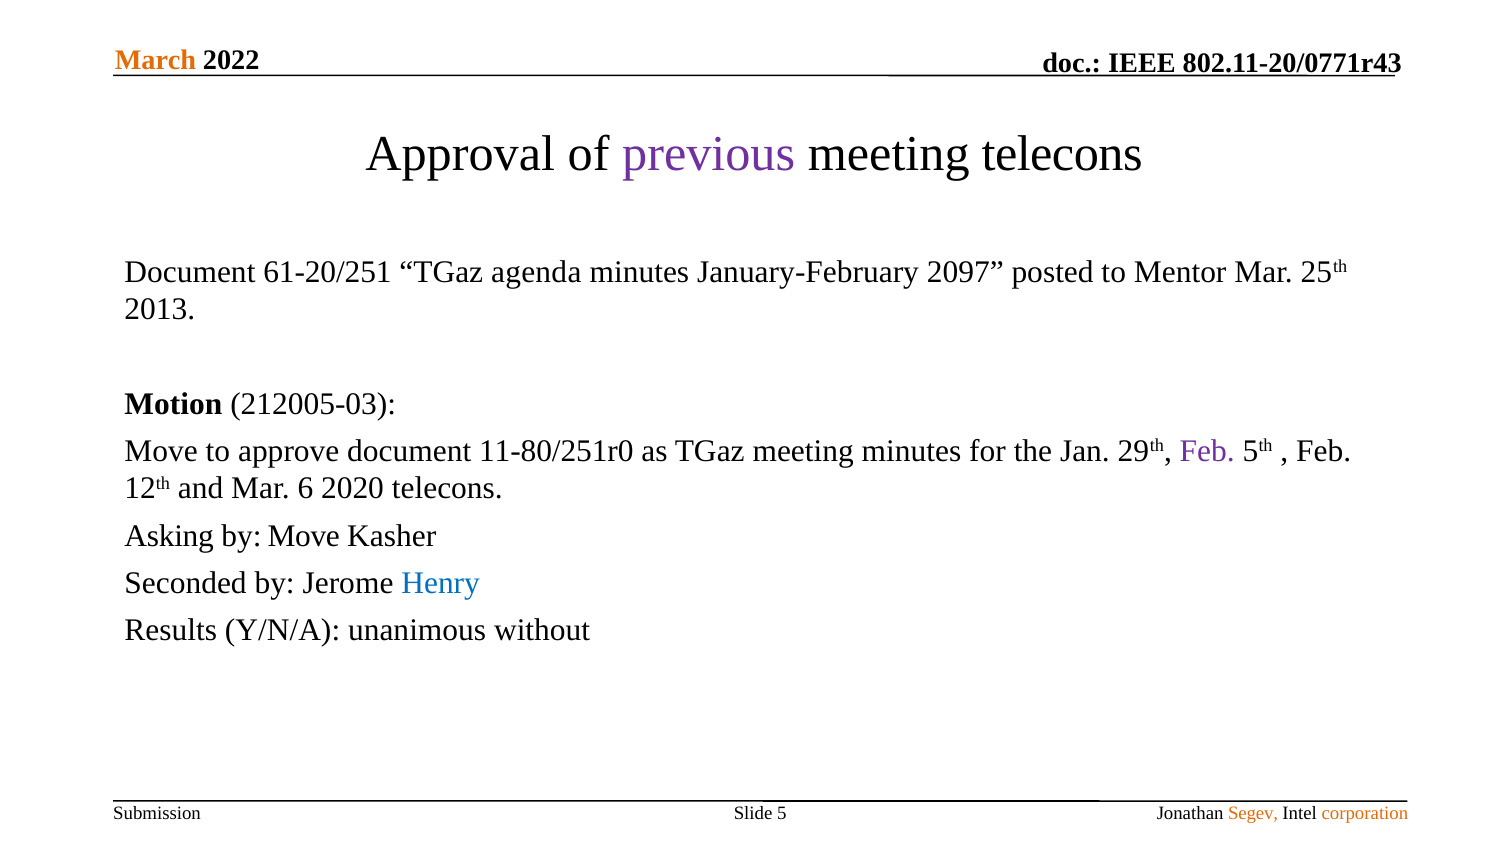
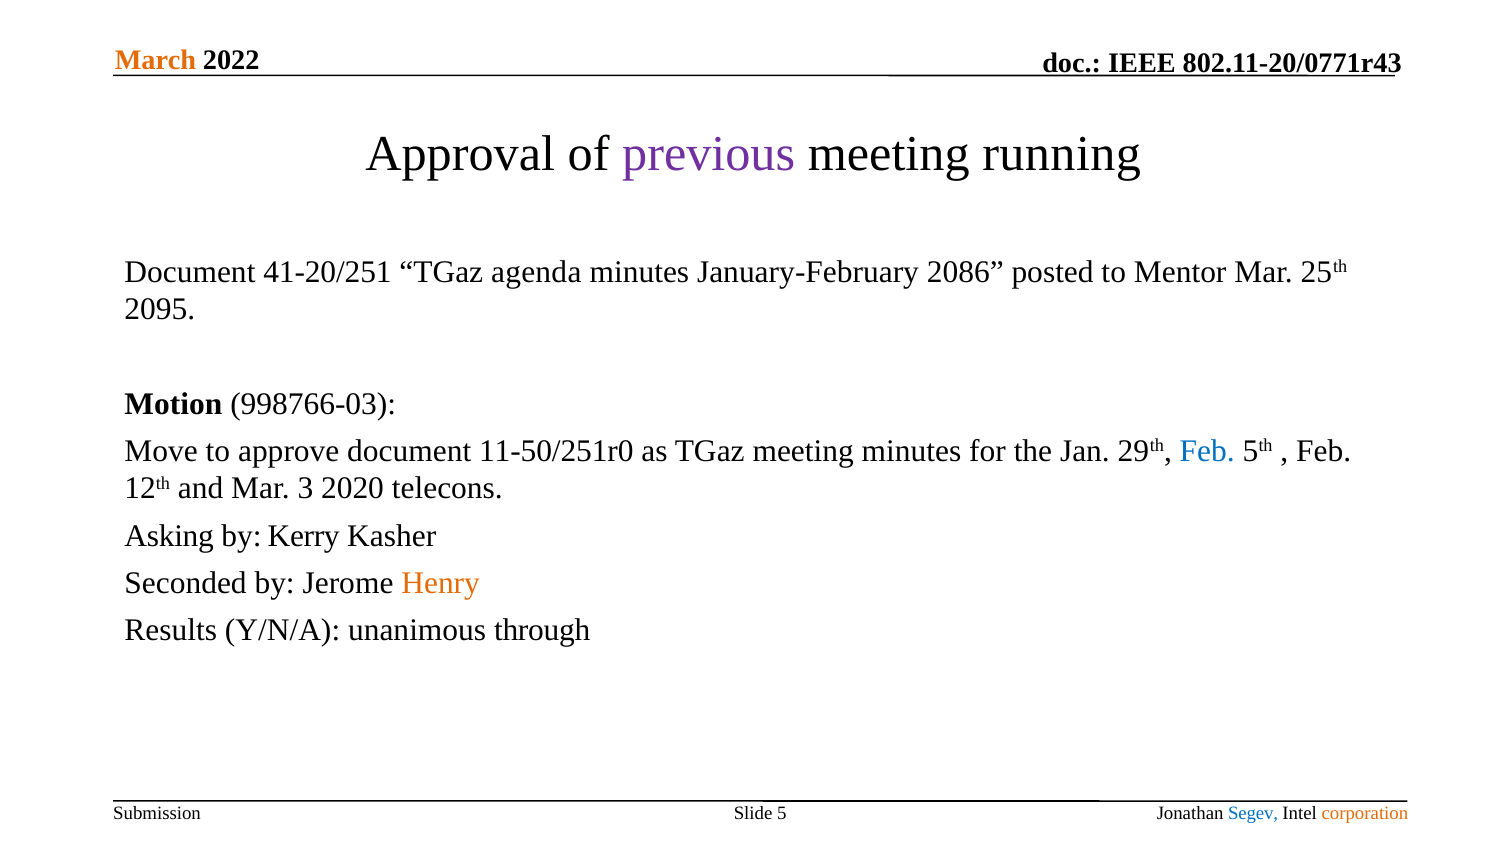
meeting telecons: telecons -> running (1062, 154)
61-20/251: 61-20/251 -> 41-20/251 (327, 272)
2097: 2097 -> 2086 (965, 272)
2013: 2013 -> 2095 (160, 310)
212005-03: 212005-03 -> 998766-03 (313, 404)
11-80/251r0: 11-80/251r0 -> 11-50/251r0 (556, 451)
Feb colour: purple -> blue (1207, 451)
6: 6 -> 3 (305, 489)
by Move: Move -> Kerry (304, 536)
Henry colour: blue -> orange (441, 583)
without: without -> through (542, 630)
Segev colour: orange -> blue (1253, 814)
